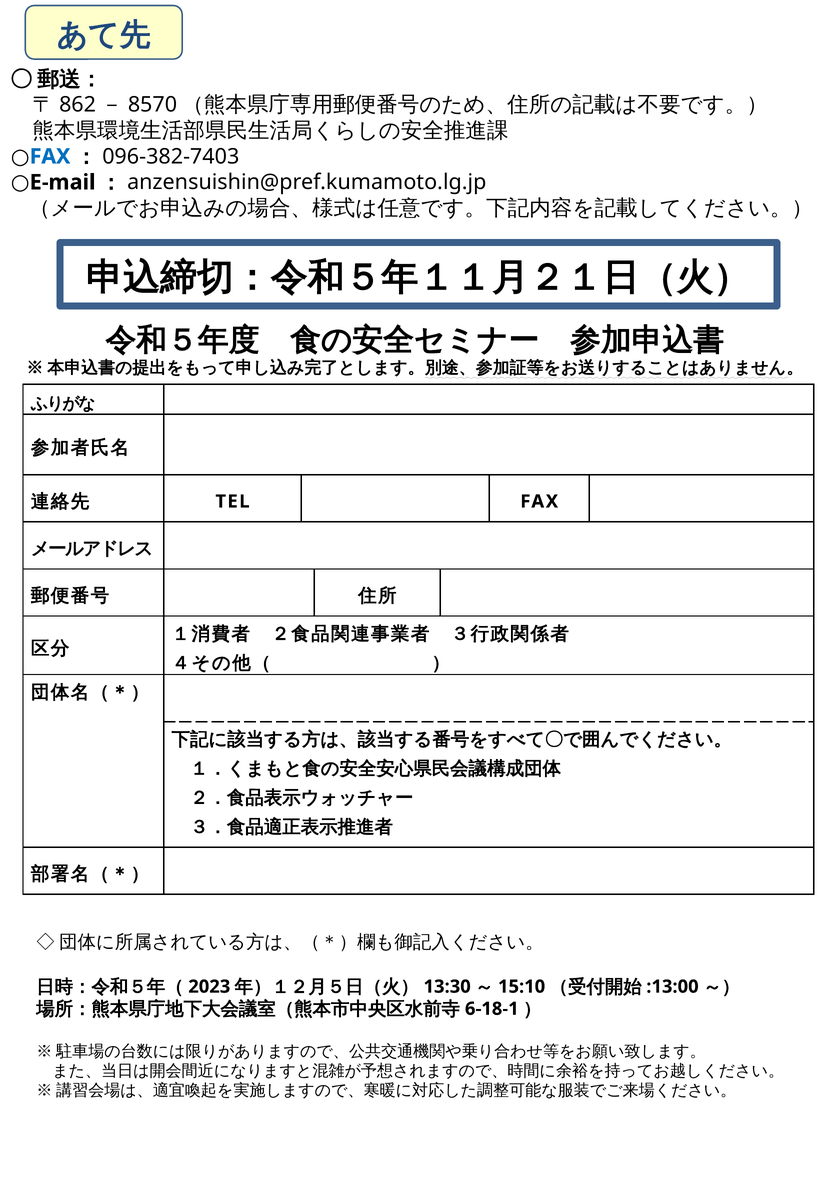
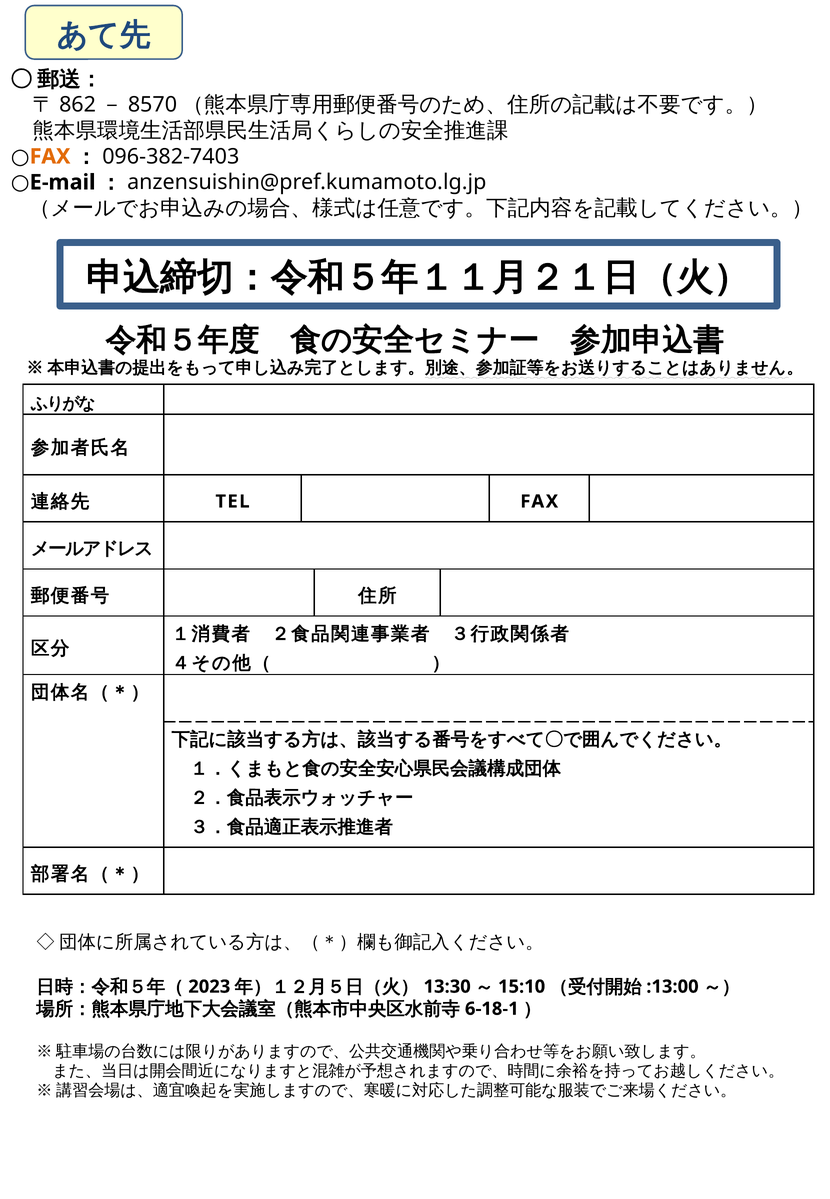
FAX colour: blue -> orange (50, 156)
